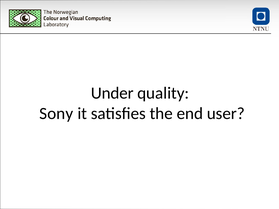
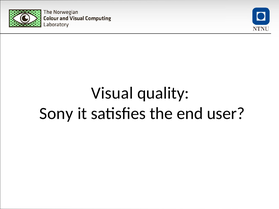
Under: Under -> Visual (112, 93)
